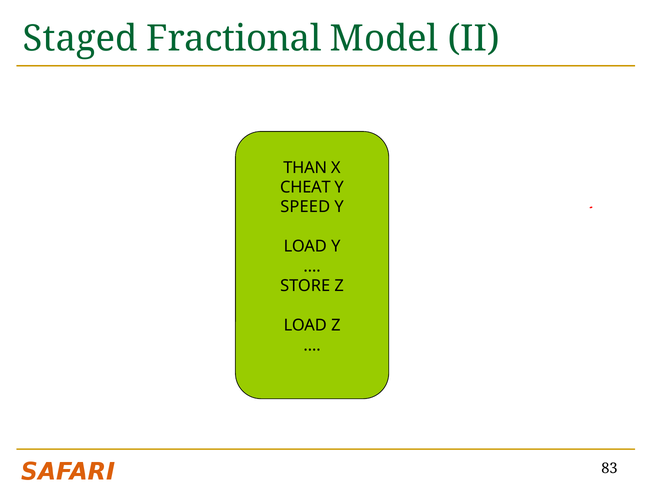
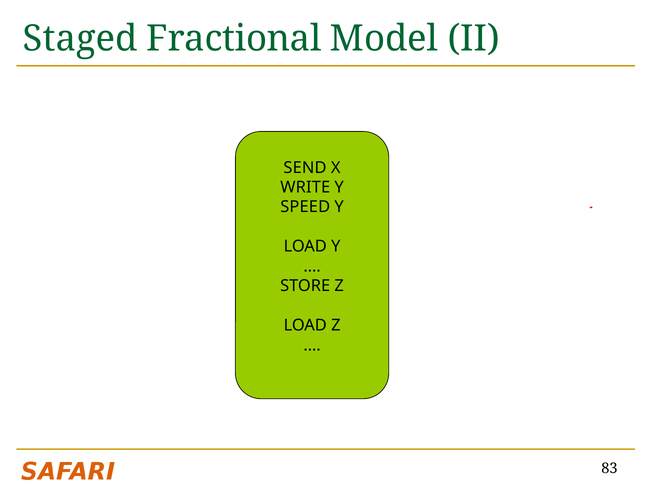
THAN: THAN -> SEND (305, 168)
CHEAT: CHEAT -> WRITE (305, 187)
